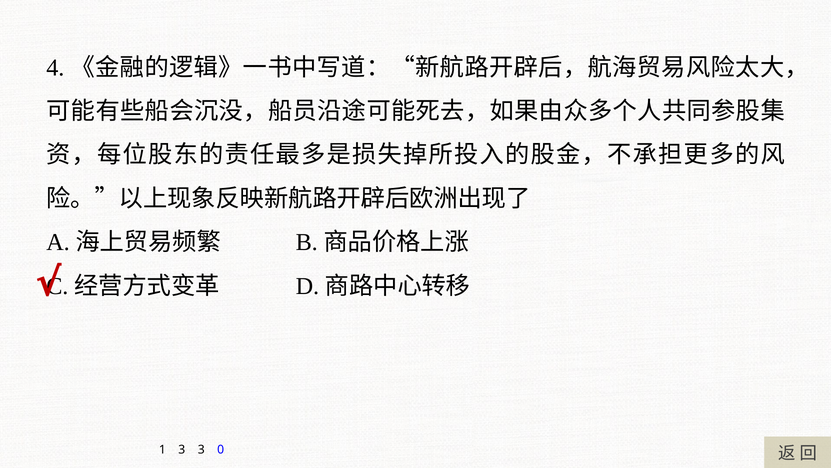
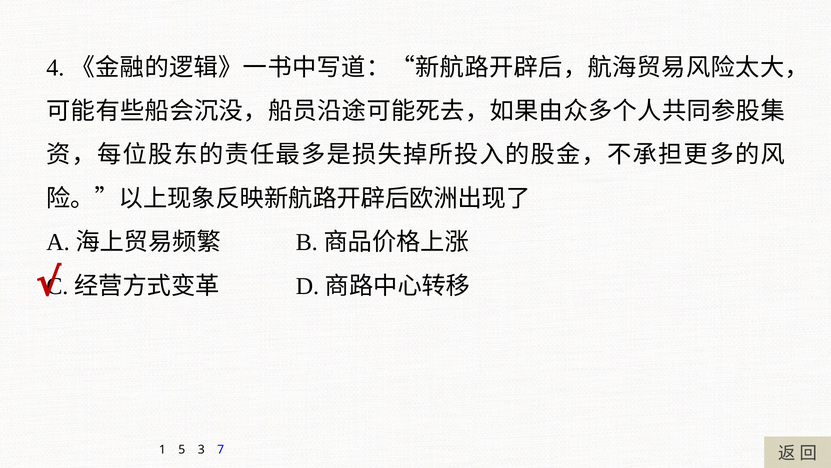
1 3: 3 -> 5 (182, 449)
0: 0 -> 7 (221, 449)
